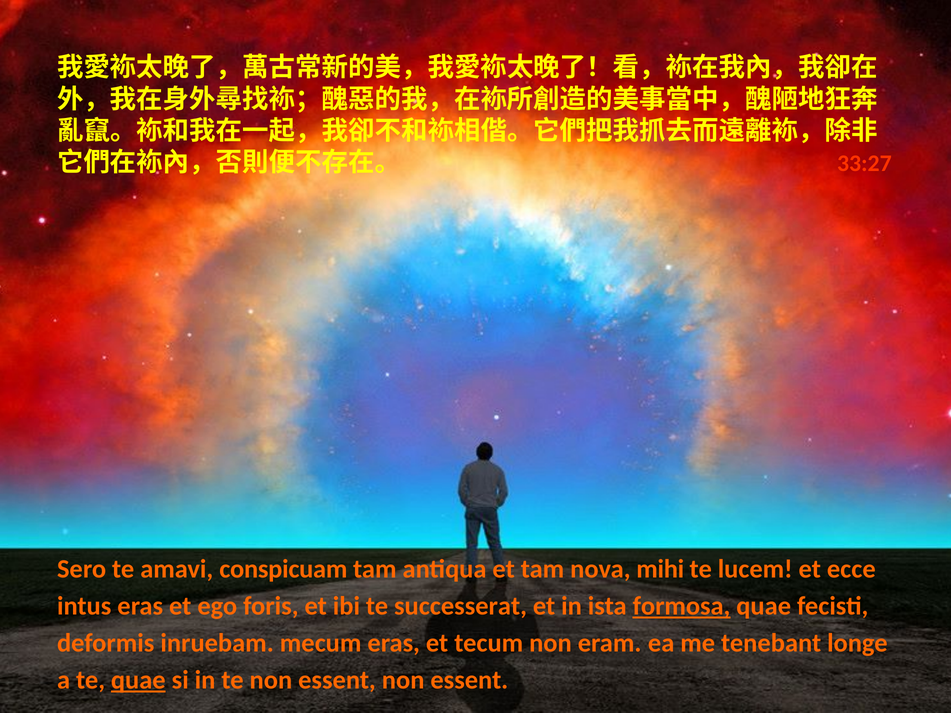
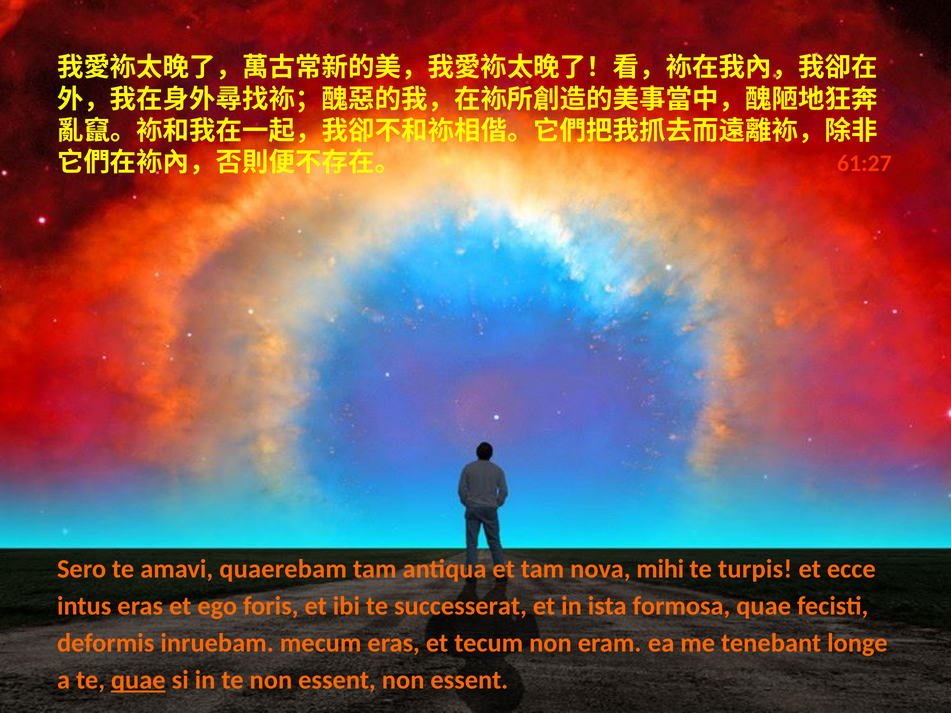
33:27: 33:27 -> 61:27 (864, 164)
conspicuam: conspicuam -> quaerebam (283, 569)
lucem: lucem -> turpis (755, 569)
formosa underline: present -> none (682, 606)
